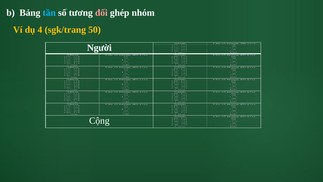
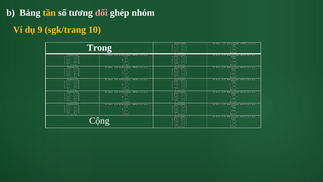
tần colour: light blue -> yellow (49, 13)
4: 4 -> 9 (40, 30)
50: 50 -> 10 (95, 30)
Người: Người -> Trong (99, 48)
